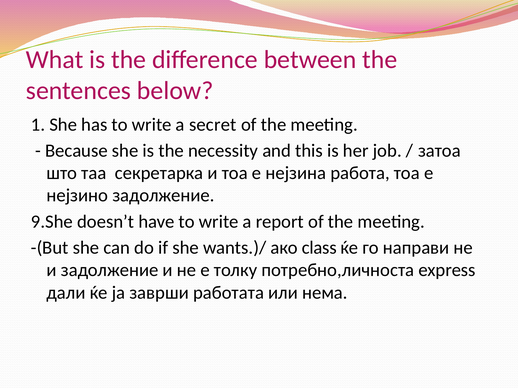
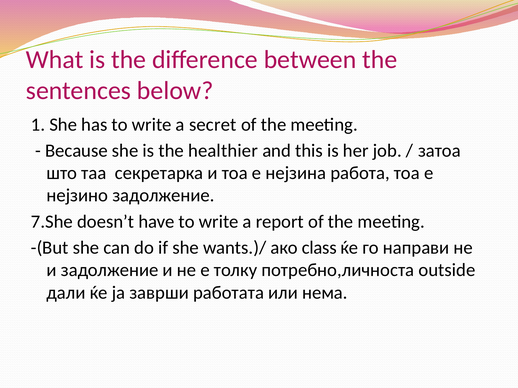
necessity: necessity -> healthier (223, 151)
9.She: 9.She -> 7.She (52, 222)
express: express -> outside (447, 271)
